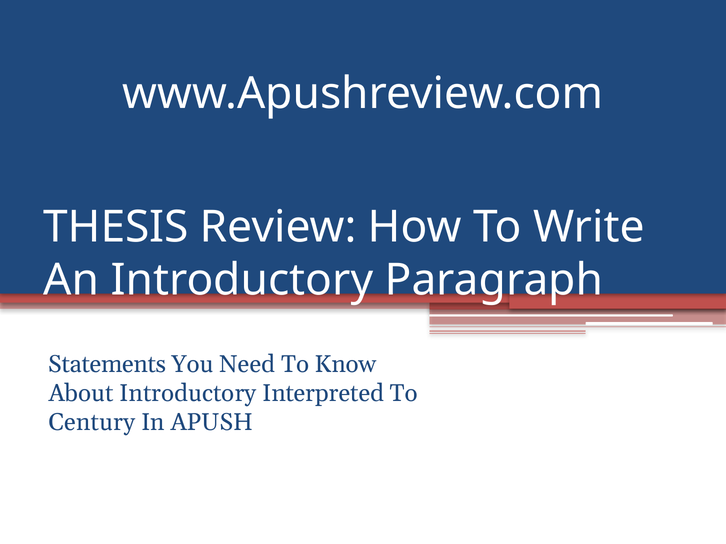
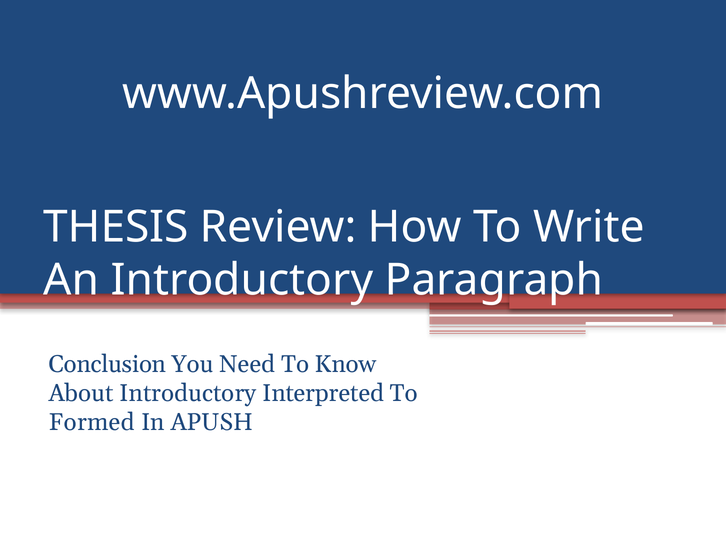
Statements: Statements -> Conclusion (107, 365)
Century: Century -> Formed (92, 423)
